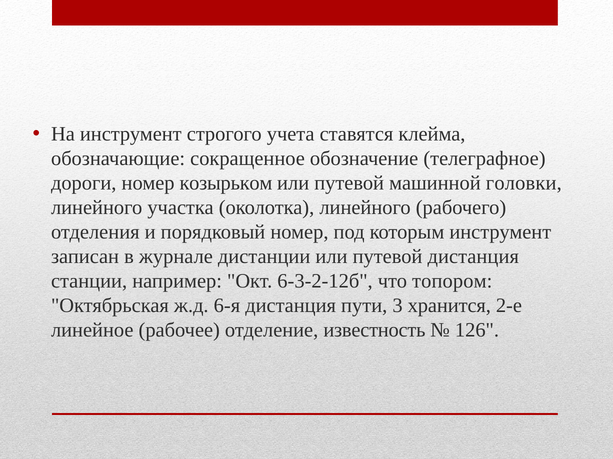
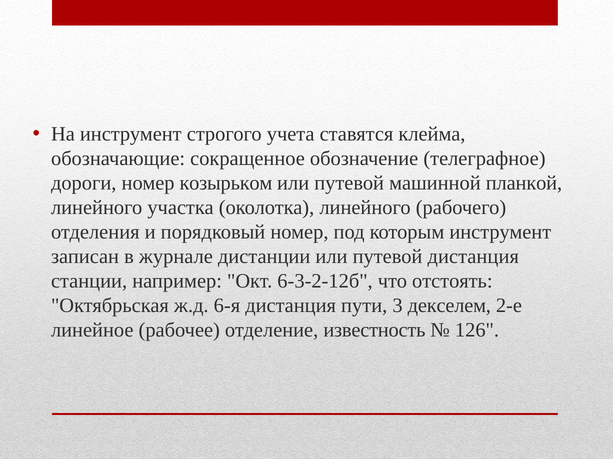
головки: головки -> планкой (524, 183)
топором: топором -> отстоять (452, 281)
хранится: хранится -> декселем (449, 306)
